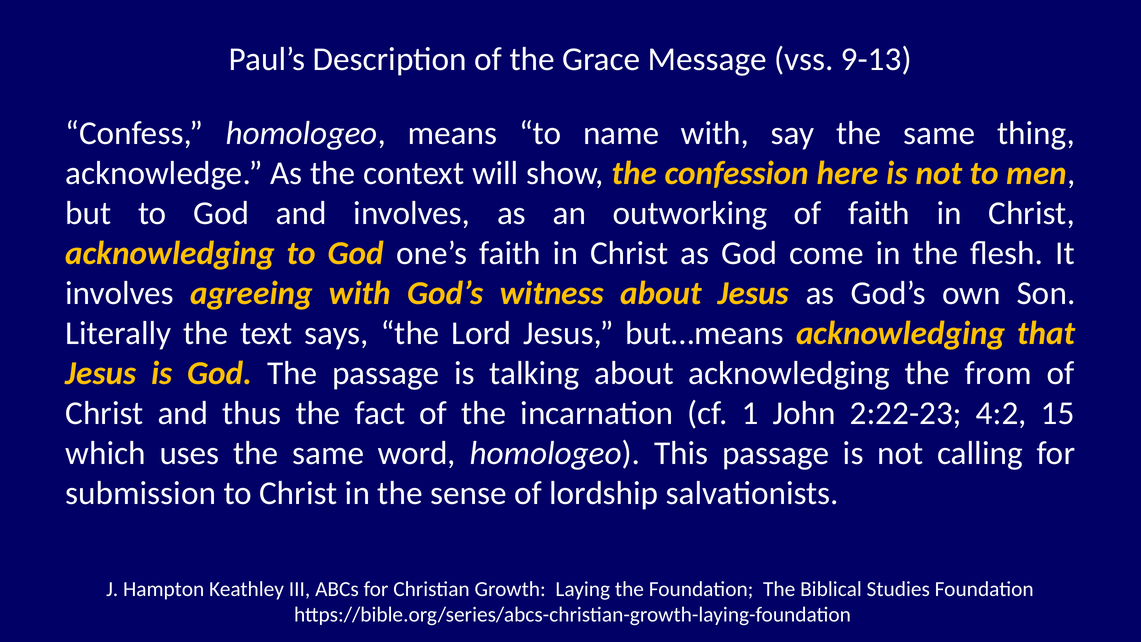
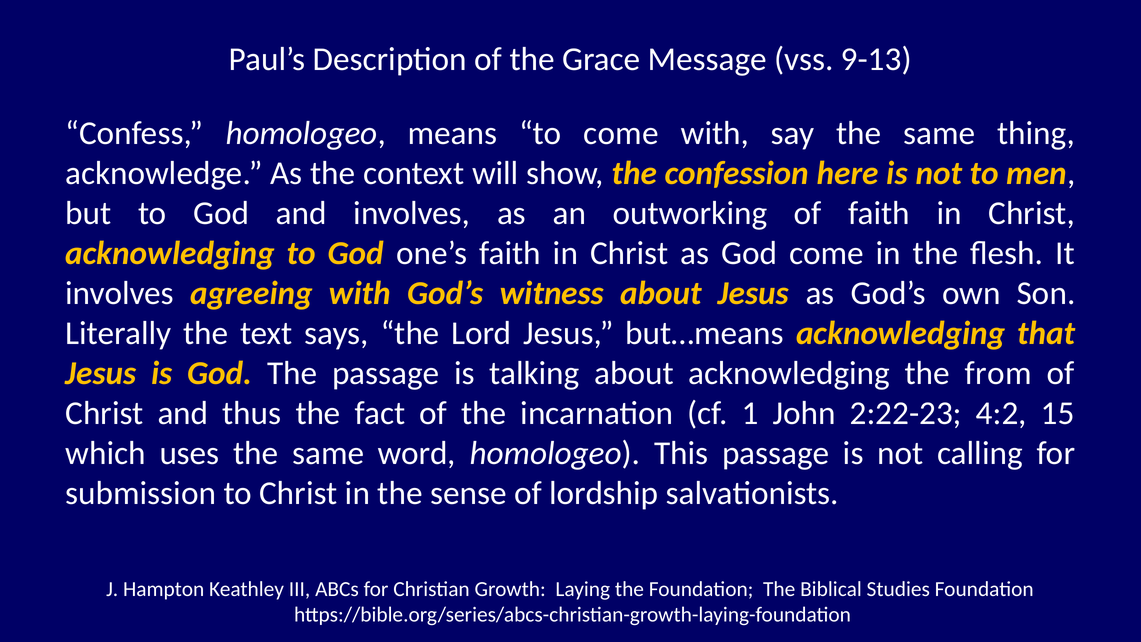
to name: name -> come (621, 133)
